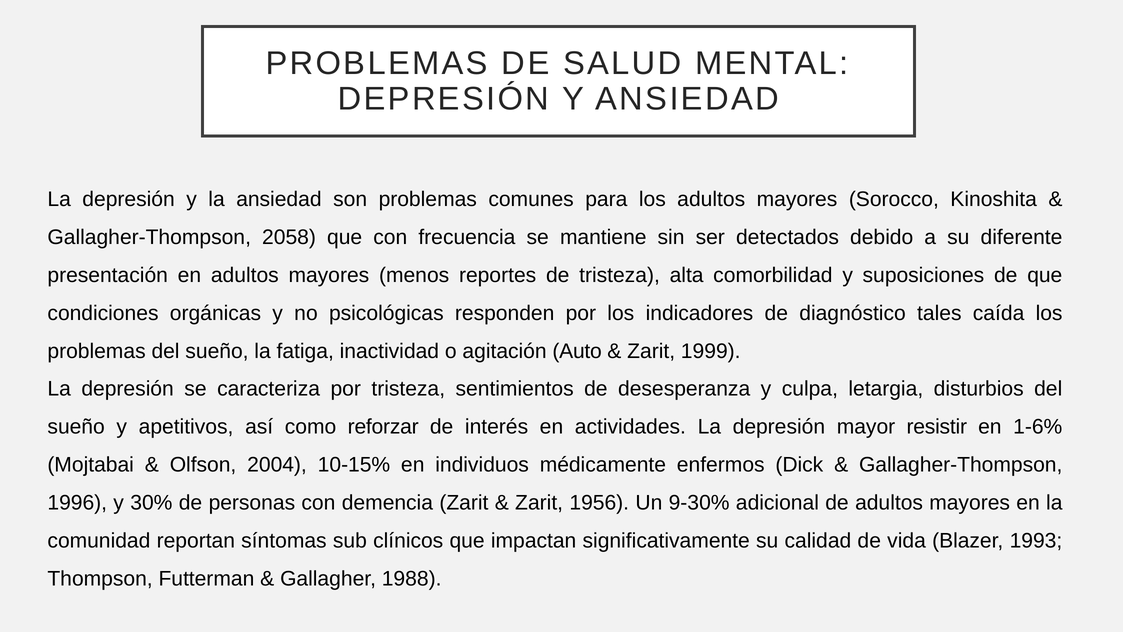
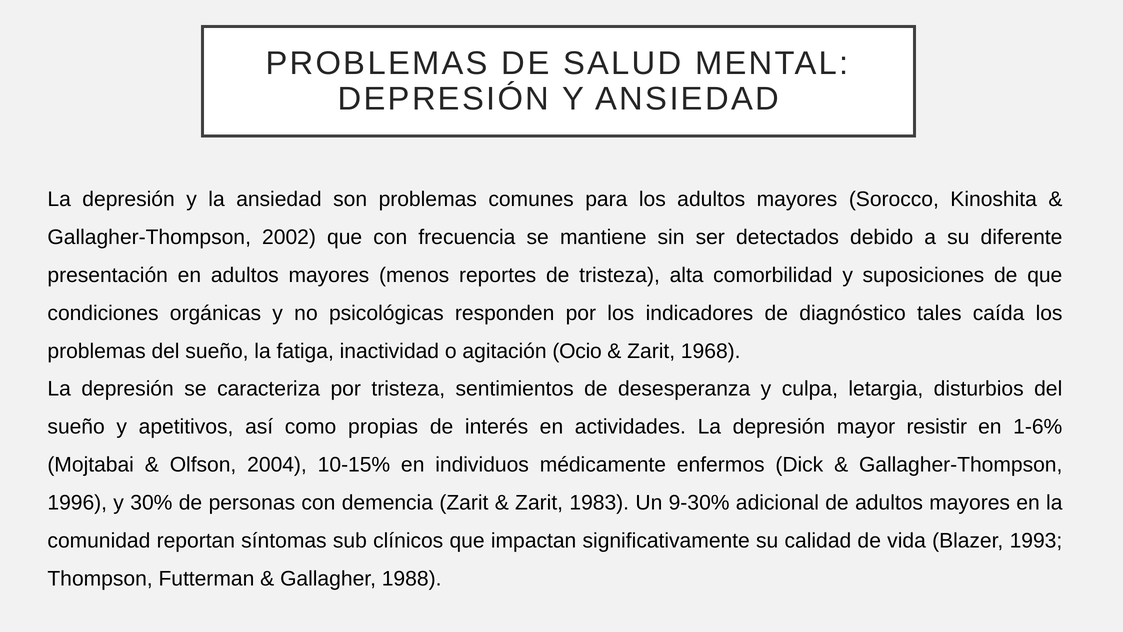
2058: 2058 -> 2002 (289, 237)
Auto: Auto -> Ocio (577, 351)
1999: 1999 -> 1968 (711, 351)
reforzar: reforzar -> propias (383, 427)
1956: 1956 -> 1983 (599, 503)
